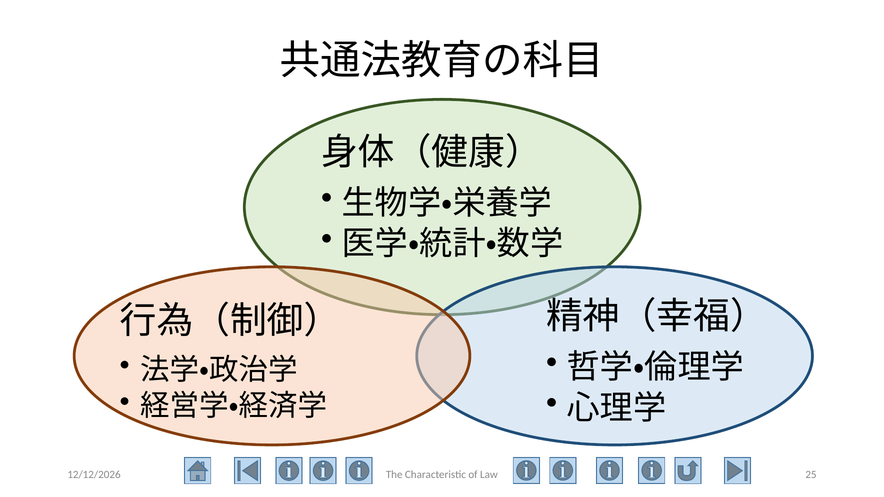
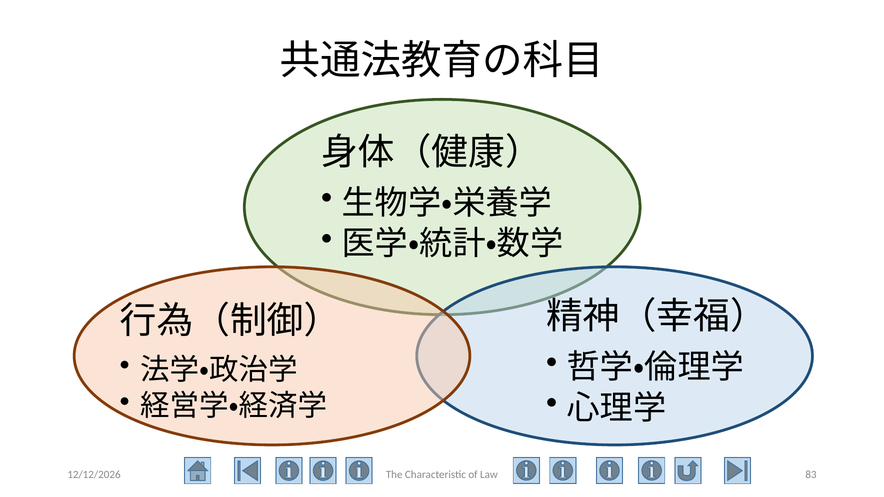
25: 25 -> 83 (811, 475)
